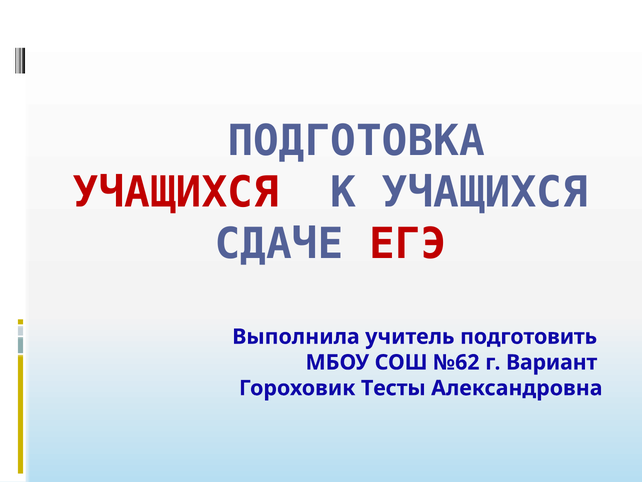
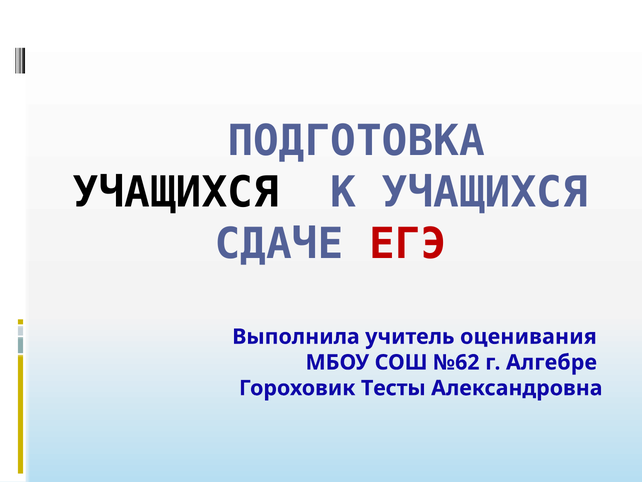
УЧАЩИХСЯ colour: red -> black (176, 192)
подготовить: подготовить -> оценивания (528, 336)
Вариант: Вариант -> Алгебре (551, 362)
